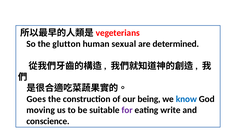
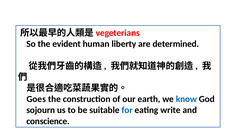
glutton: glutton -> evident (67, 44)
sexual: sexual -> liberty (124, 44)
being: being -> earth (149, 99)
moving: moving -> sojourn (41, 110)
for colour: purple -> blue (127, 110)
